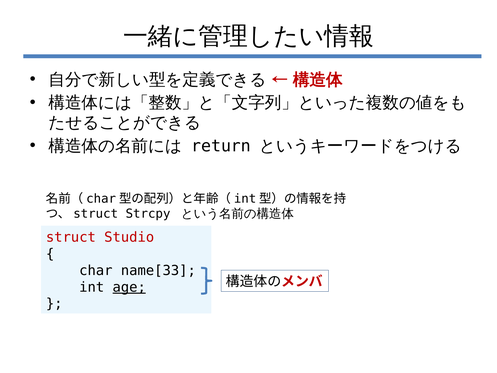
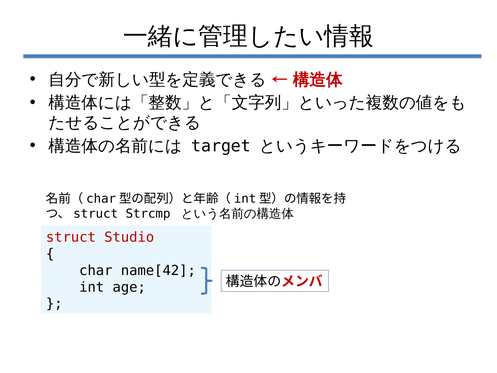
return: return -> target (221, 146)
Strcpy: Strcpy -> Strcmp (148, 214)
name[33: name[33 -> name[42 (158, 270)
age underline: present -> none (129, 287)
